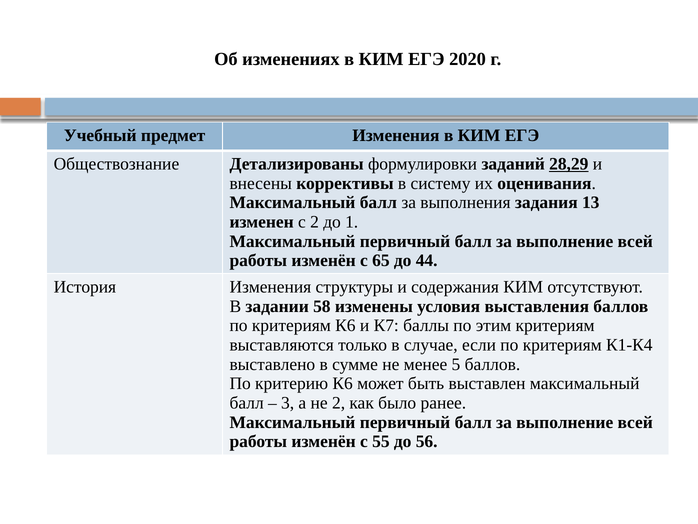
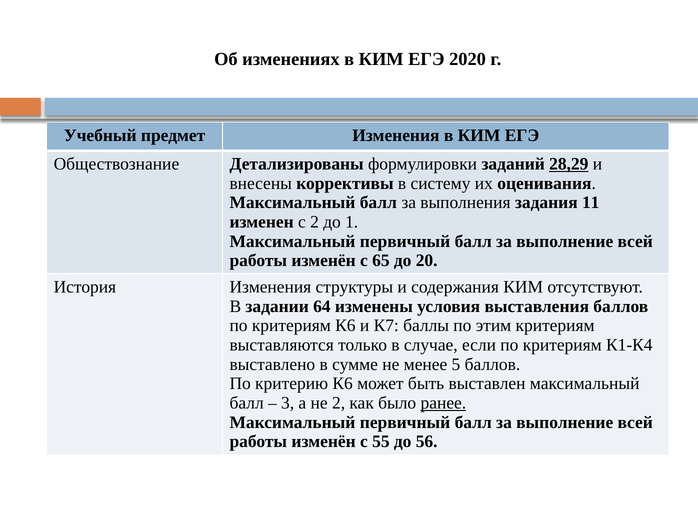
13: 13 -> 11 (591, 202)
44: 44 -> 20 (427, 260)
58: 58 -> 64 (322, 306)
ранее underline: none -> present (443, 403)
